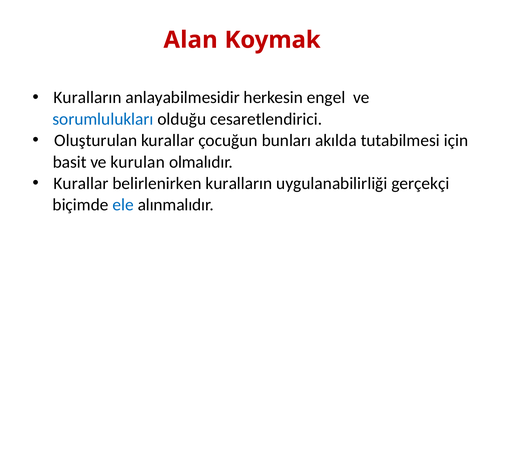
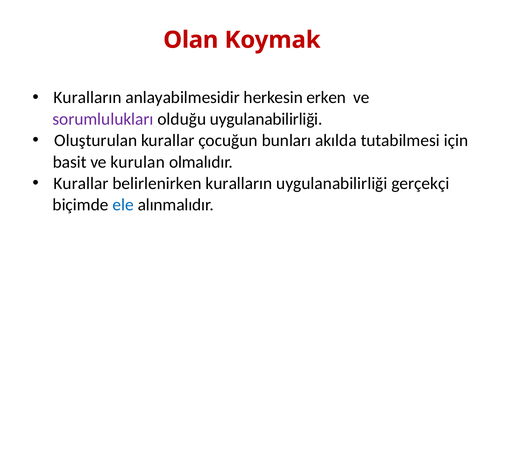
Alan: Alan -> Olan (191, 40)
engel: engel -> erken (326, 98)
sorumlulukları colour: blue -> purple (103, 119)
olduğu cesaretlendirici: cesaretlendirici -> uygulanabilirliği (266, 119)
